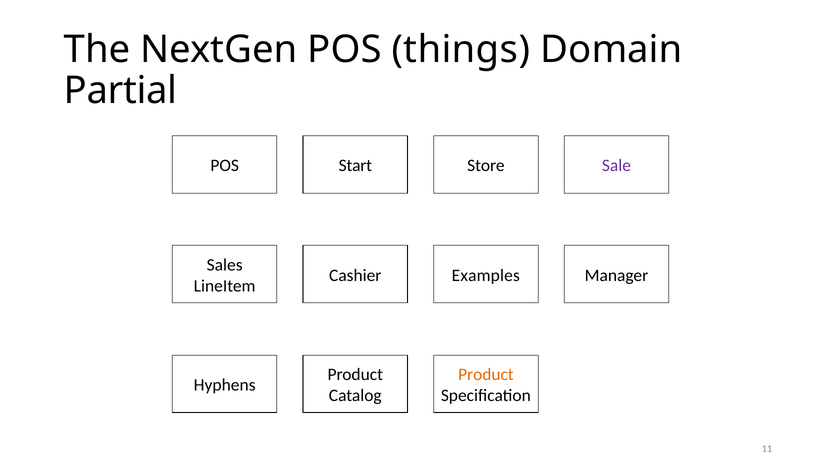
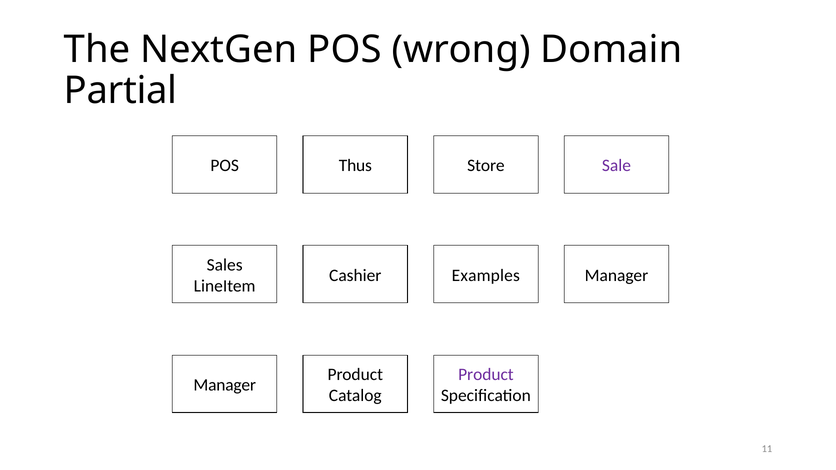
things: things -> wrong (461, 50)
Start: Start -> Thus (355, 166)
Product colour: orange -> purple (486, 375)
Hyphens: Hyphens -> Manager (225, 385)
